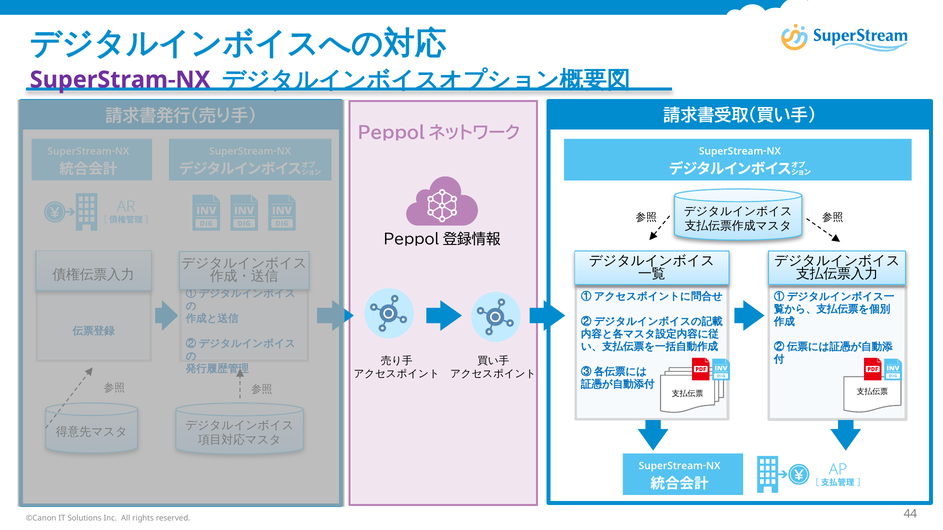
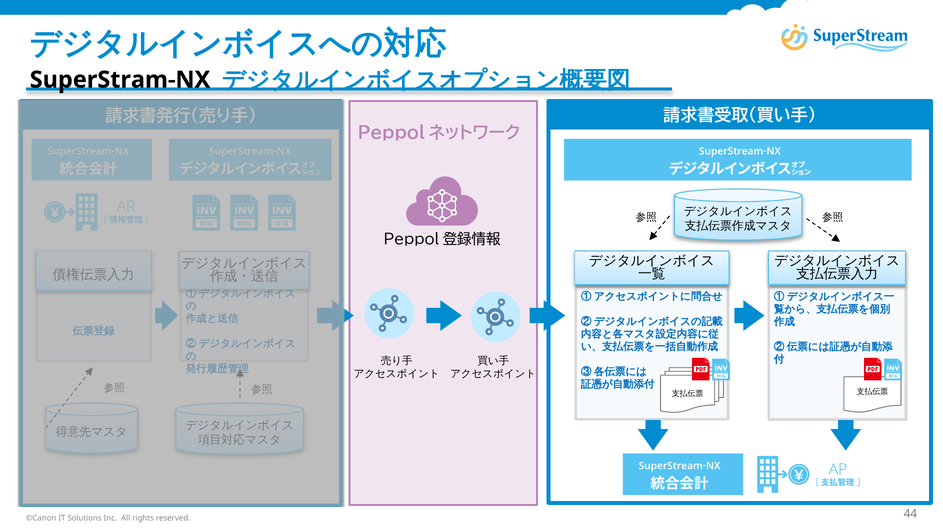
SuperStram-NX colour: purple -> black (120, 80)
